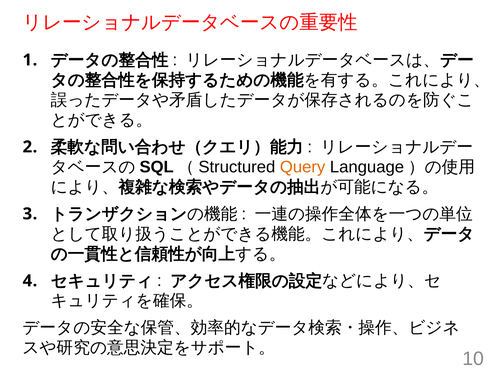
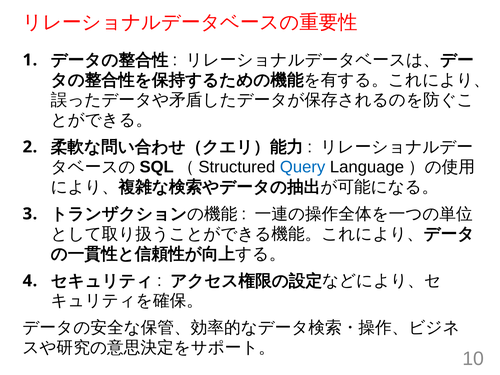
Query colour: orange -> blue (303, 167)
